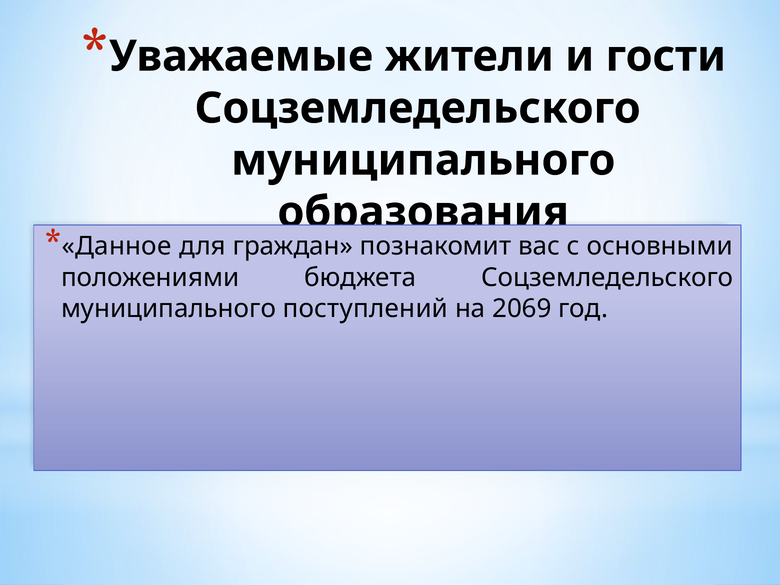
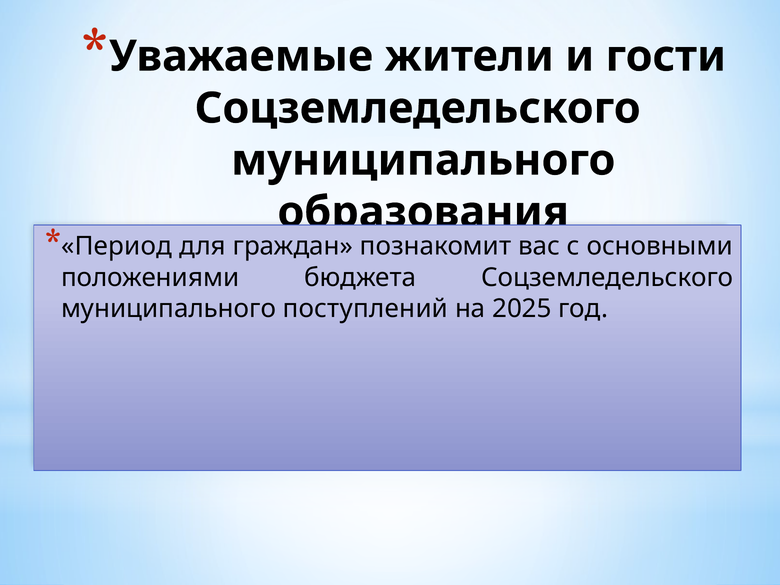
Данное: Данное -> Период (117, 246)
2069: 2069 -> 2025 (522, 309)
